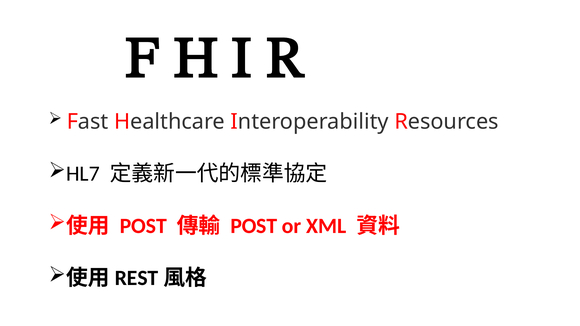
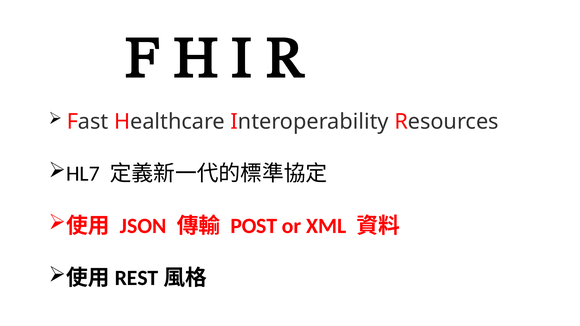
POST: POST -> JSON (143, 226)
